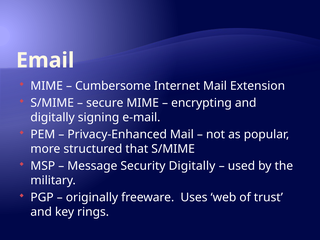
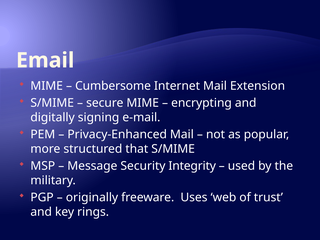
Security Digitally: Digitally -> Integrity (192, 166)
